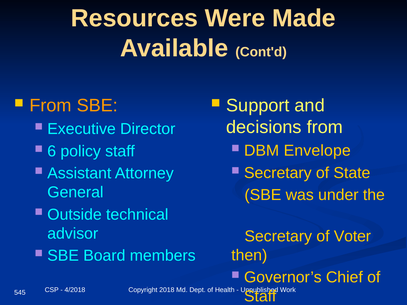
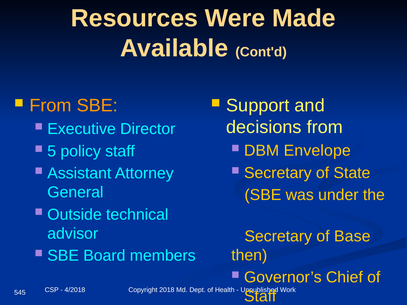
6: 6 -> 5 (52, 151)
Voter: Voter -> Base (352, 236)
